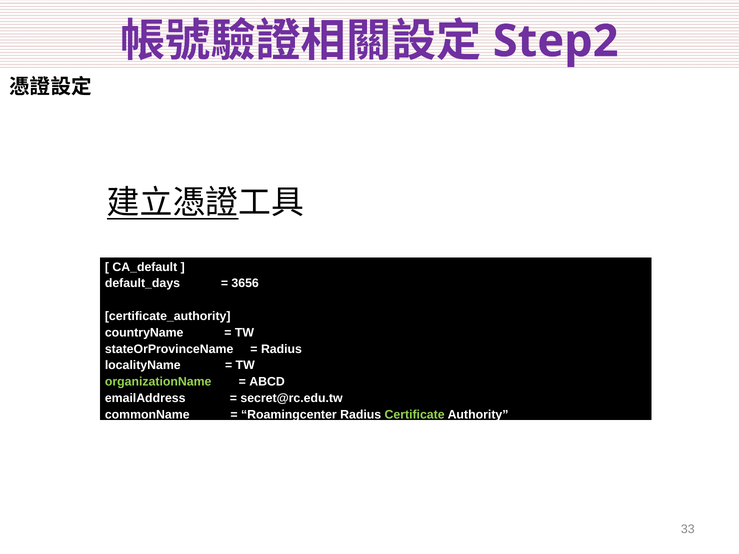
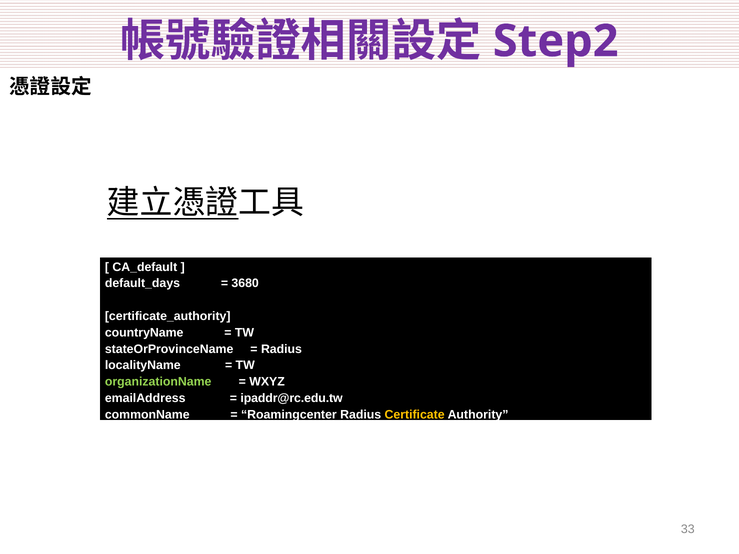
3656: 3656 -> 3680 (245, 284)
ABCD: ABCD -> WXYZ (267, 382)
secret@rc.edu.tw: secret@rc.edu.tw -> ipaddr@rc.edu.tw (292, 398)
Certificate colour: light green -> yellow (415, 415)
